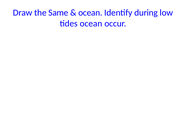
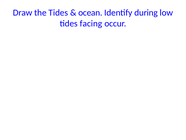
the Same: Same -> Tides (58, 13)
tides ocean: ocean -> facing (91, 23)
